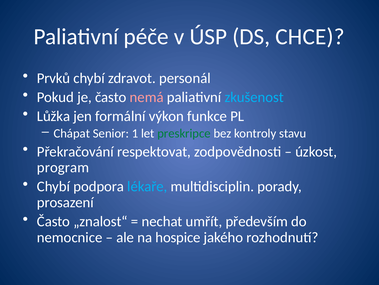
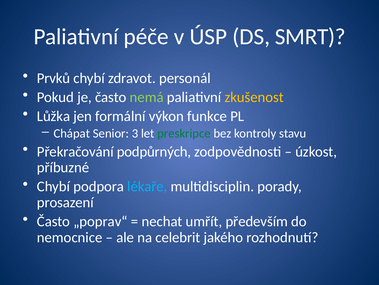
CHCE: CHCE -> SMRT (310, 37)
nemá colour: pink -> light green (147, 97)
zkušenost colour: light blue -> yellow (254, 97)
1: 1 -> 3 (135, 133)
respektovat: respektovat -> podpůrných (154, 151)
program: program -> příbuzné (63, 167)
„znalost“: „znalost“ -> „poprav“ (100, 221)
hospice: hospice -> celebrit (178, 237)
